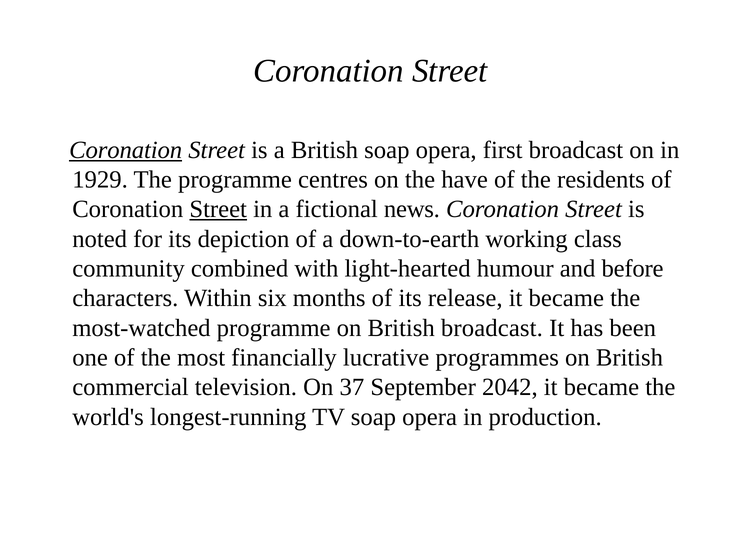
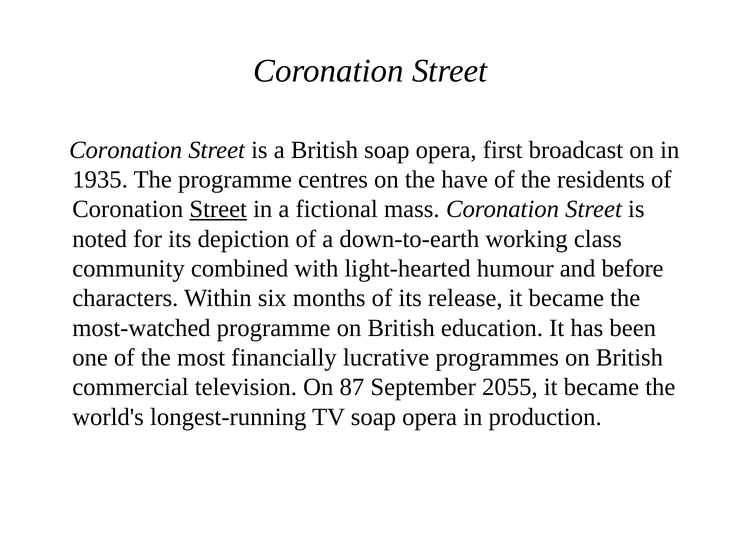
Coronation underline: present -> none (126, 150)
1929: 1929 -> 1935 (100, 180)
news: news -> mass (412, 209)
British broadcast: broadcast -> education (492, 328)
37: 37 -> 87 (352, 387)
2042: 2042 -> 2055 (510, 387)
